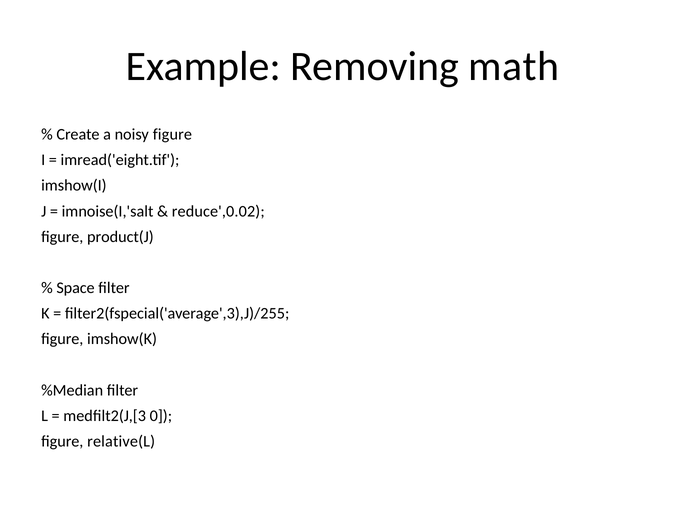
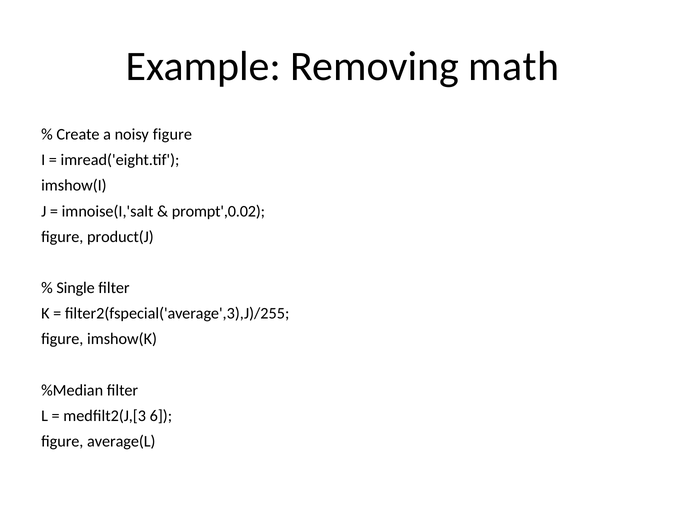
reduce',0.02: reduce',0.02 -> prompt',0.02 (218, 211)
Space: Space -> Single (76, 288)
0: 0 -> 6 (161, 415)
relative(L: relative(L -> average(L (121, 441)
